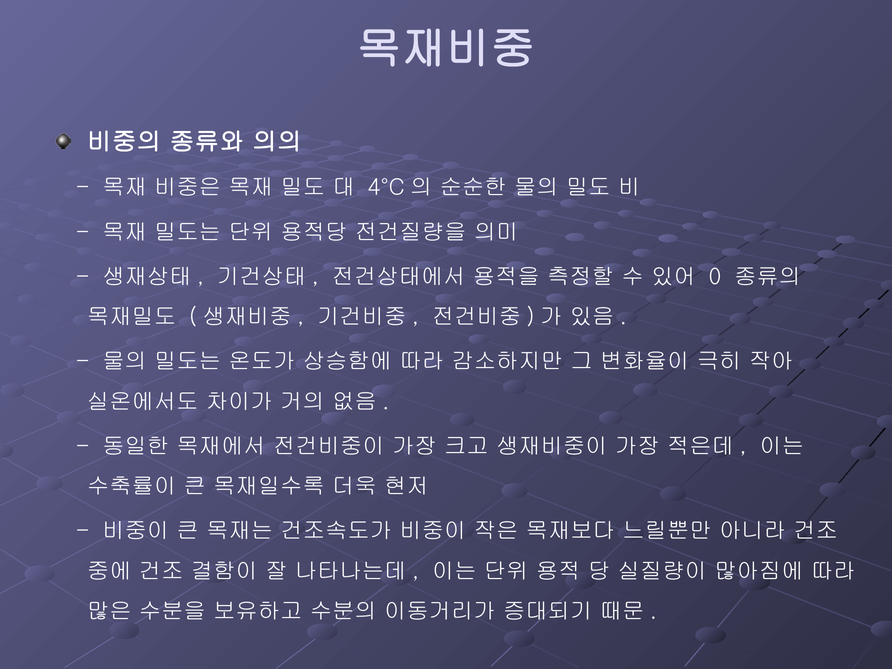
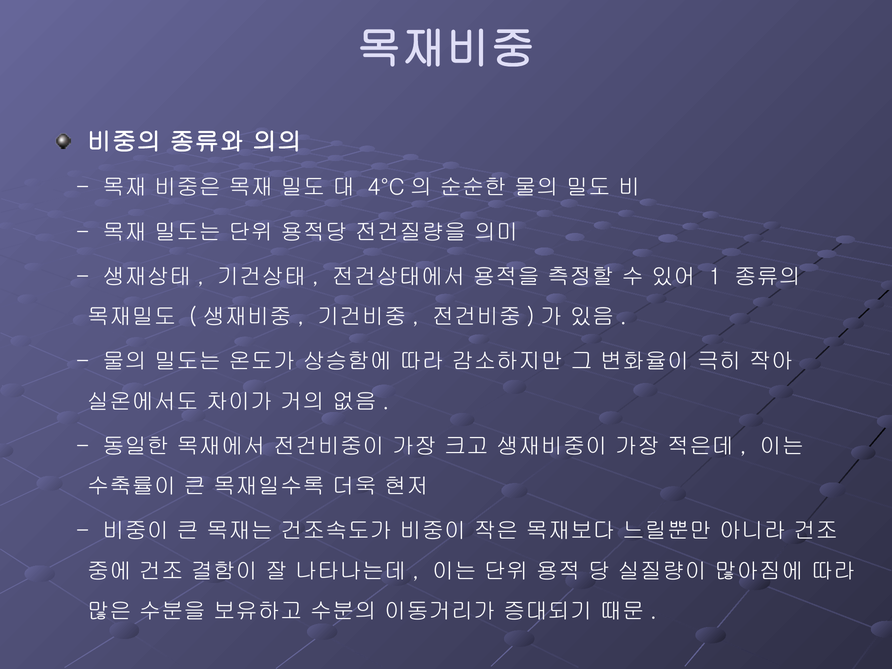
0: 0 -> 1 (715, 277)
